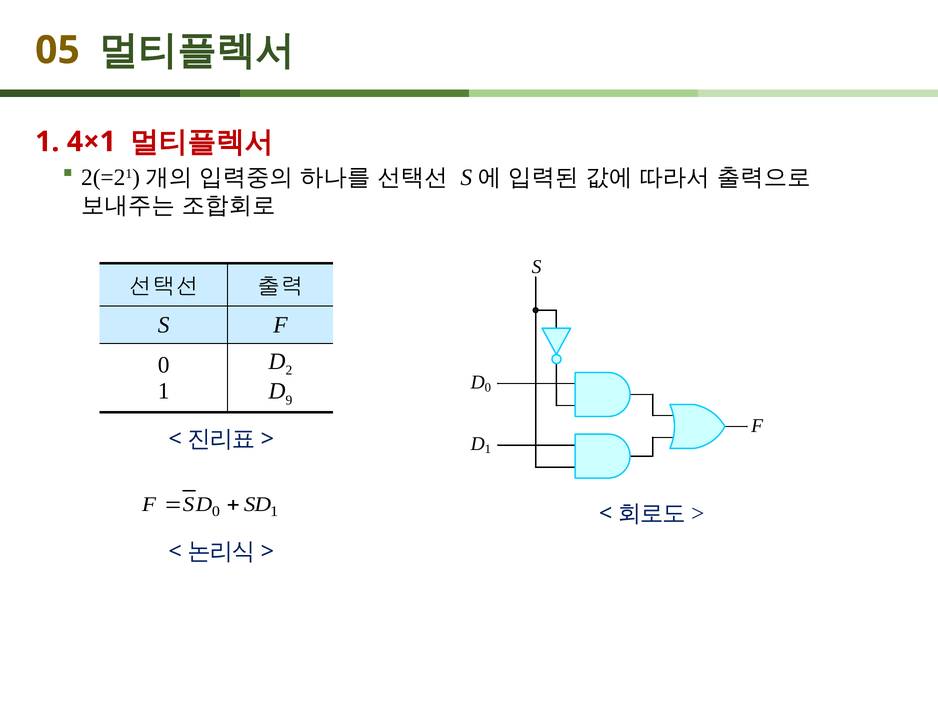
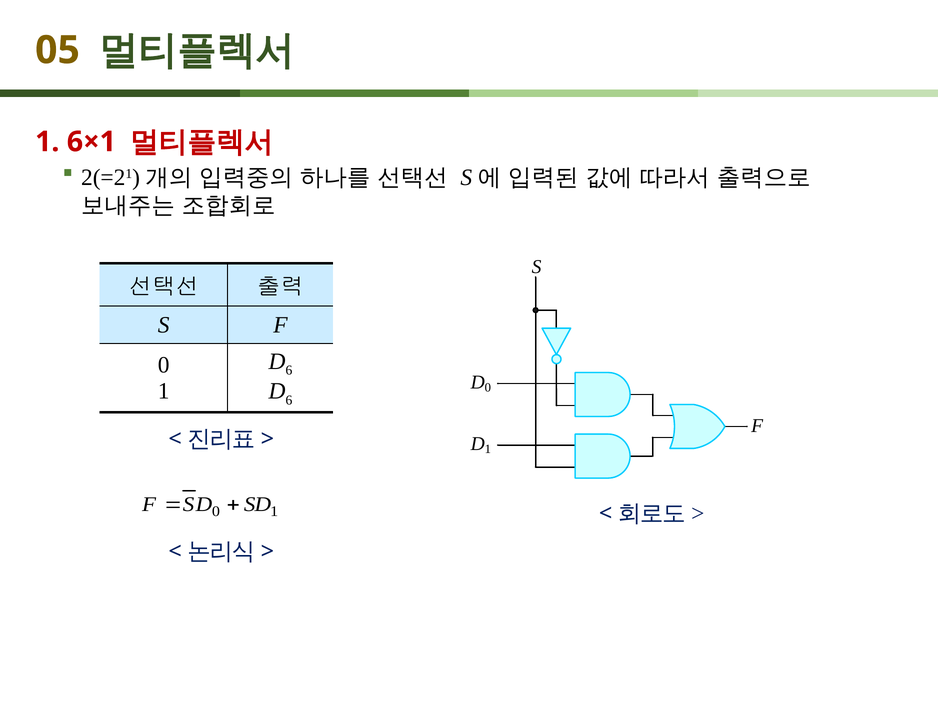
4×1: 4×1 -> 6×1 (91, 142)
2: 2 -> 6 (289, 370)
9: 9 -> 6 (289, 400)
